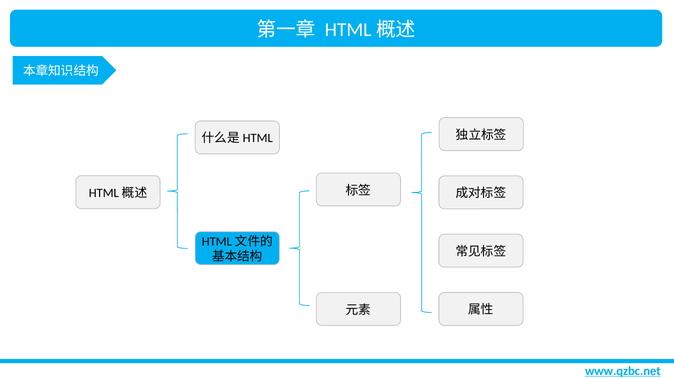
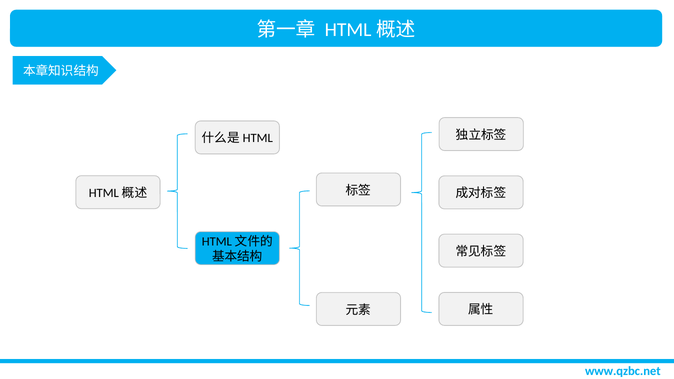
www.qzbc.net underline: present -> none (623, 371)
